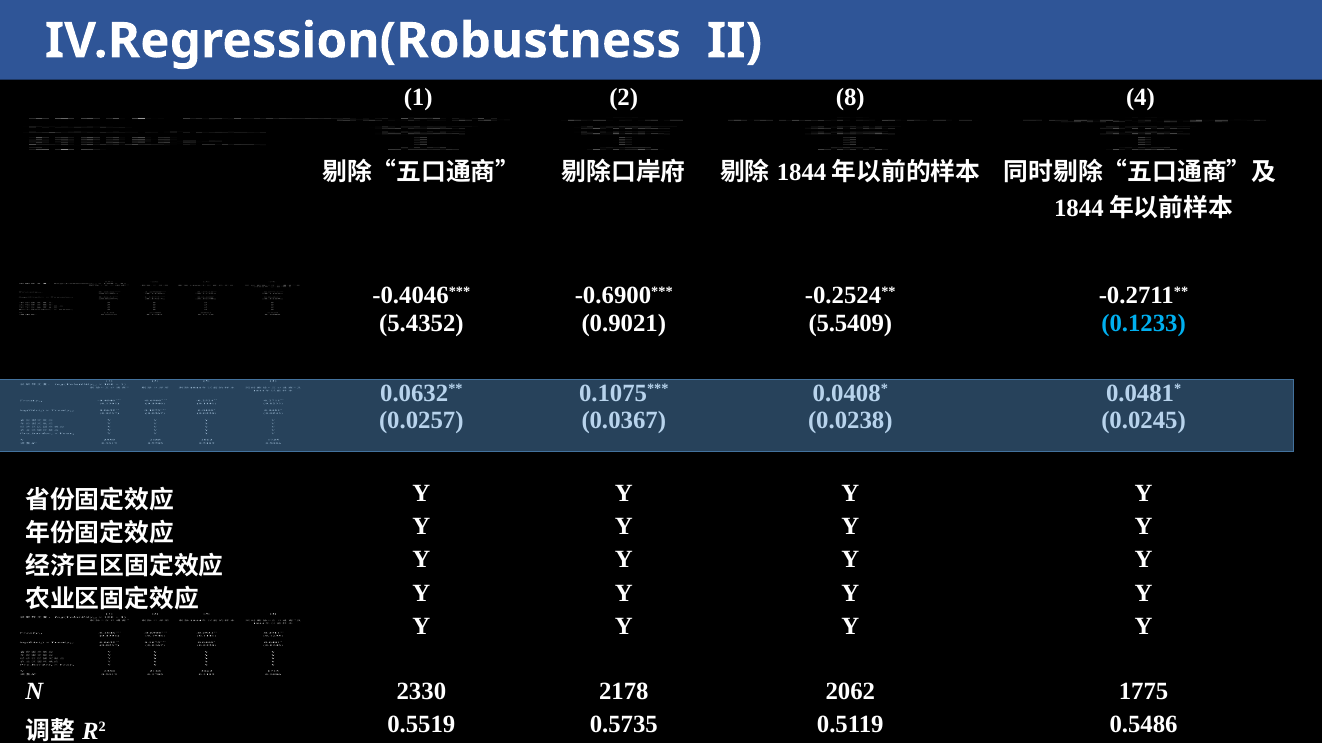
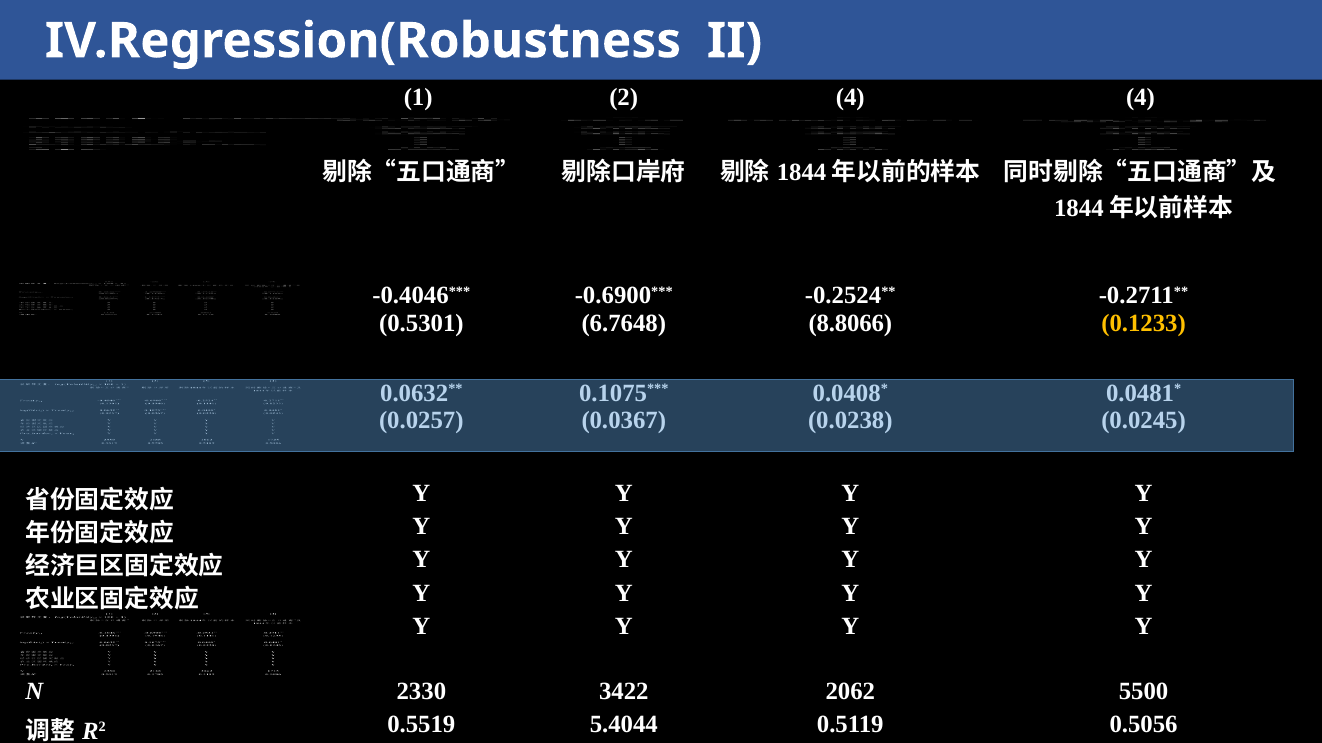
2 8: 8 -> 4 (850, 98)
5.4352: 5.4352 -> 0.5301 (421, 323)
0.9021: 0.9021 -> 6.7648 (624, 323)
5.5409: 5.5409 -> 8.8066 (850, 323)
0.1233 colour: light blue -> yellow (1144, 323)
2178: 2178 -> 3422 (624, 692)
1775: 1775 -> 5500 (1144, 692)
0.5735: 0.5735 -> 5.4044 (624, 725)
0.5486: 0.5486 -> 0.5056 (1144, 725)
